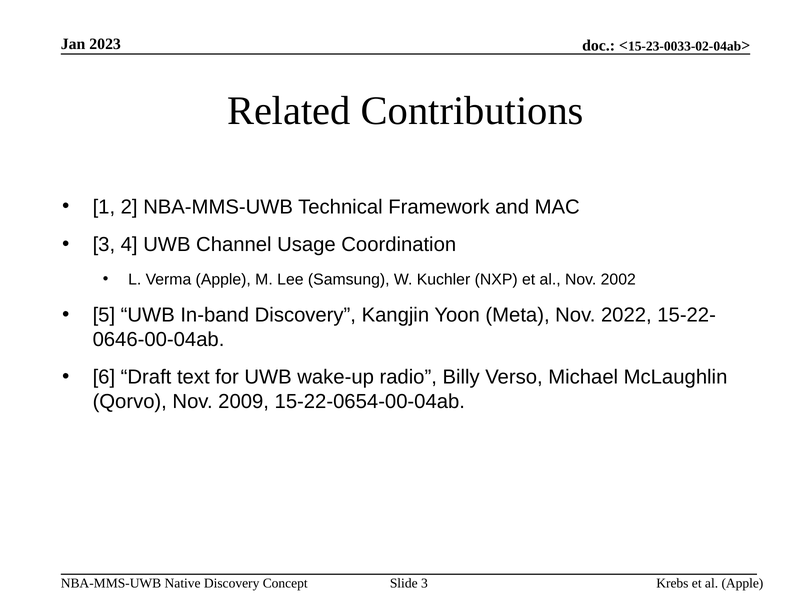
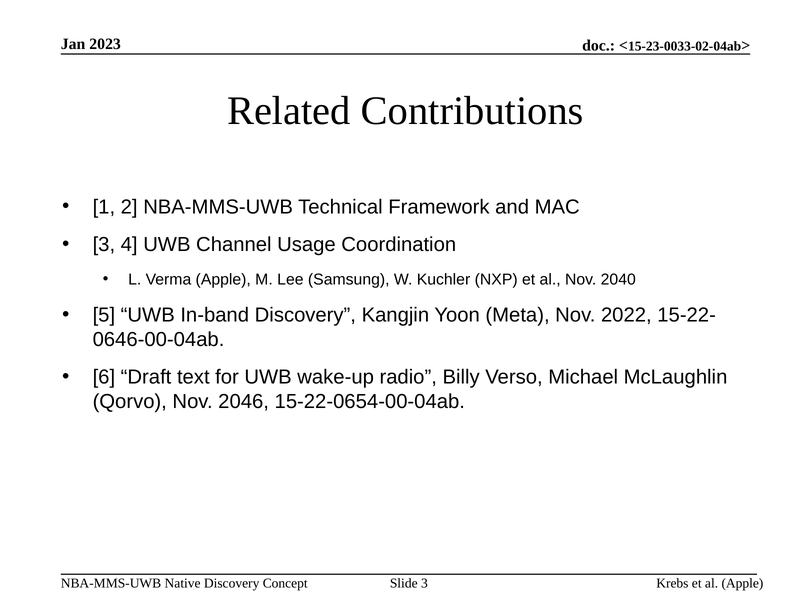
2002: 2002 -> 2040 (618, 280)
2009: 2009 -> 2046 (244, 402)
